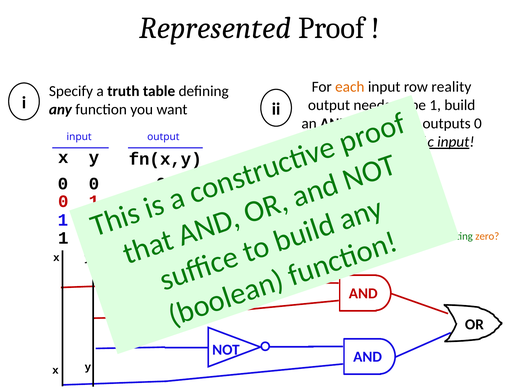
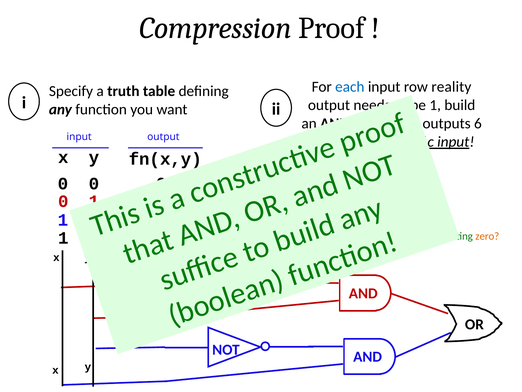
Represented: Represented -> Compression (215, 28)
each colour: orange -> blue (350, 87)
0: 0 -> 6 (478, 123)
